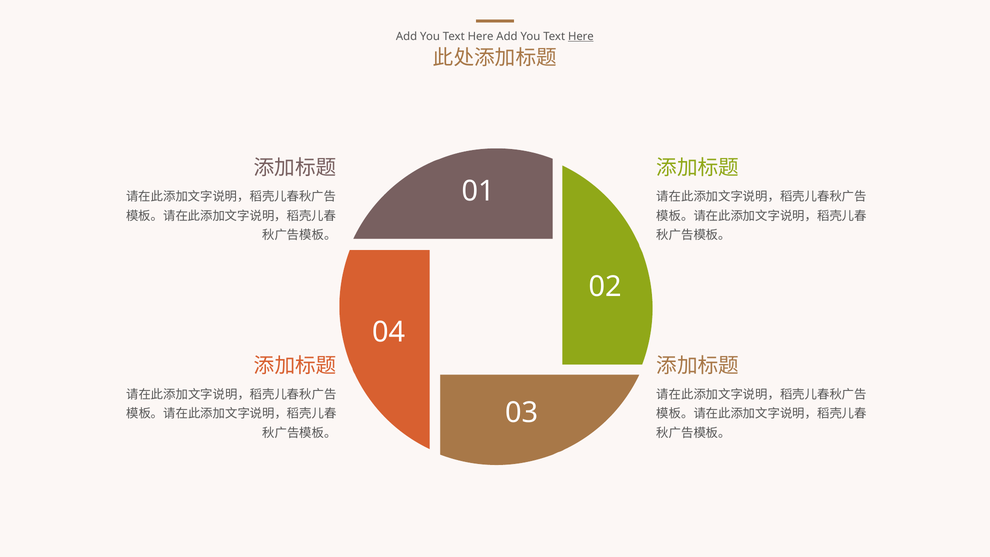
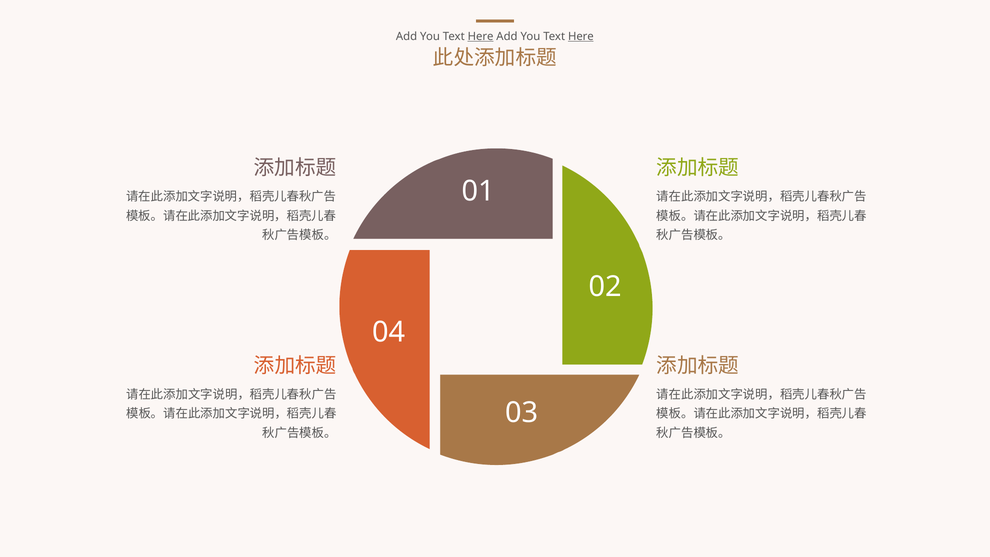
Here underline: none -> present (481, 36)
